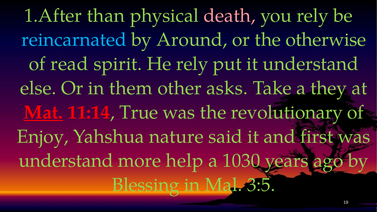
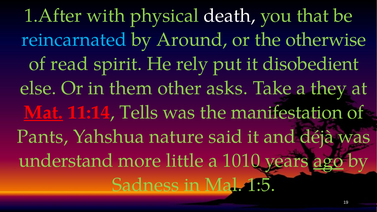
than: than -> with (106, 16)
death colour: pink -> white (230, 16)
you rely: rely -> that (313, 16)
it understand: understand -> disobedient (311, 64)
True: True -> Tells (139, 112)
revolutionary: revolutionary -> manifestation (287, 112)
Enjoy: Enjoy -> Pants (43, 137)
first: first -> déjà (317, 137)
help: help -> little (185, 161)
1030: 1030 -> 1010 (241, 161)
ago underline: none -> present (328, 161)
Blessing: Blessing -> Sadness (146, 185)
3:5: 3:5 -> 1:5 (261, 185)
